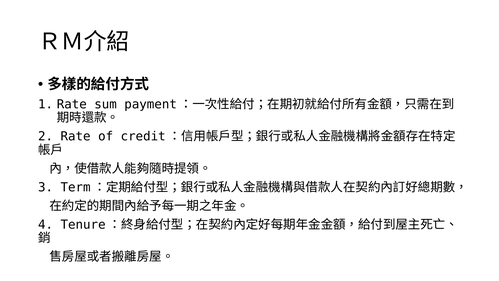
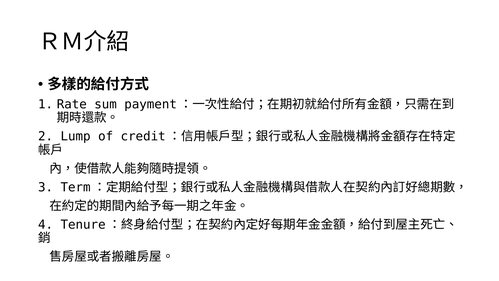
2 Rate: Rate -> Lump (76, 136)
